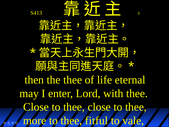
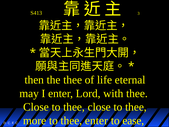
thee fitful: fitful -> enter (96, 120)
vale: vale -> ease (133, 120)
